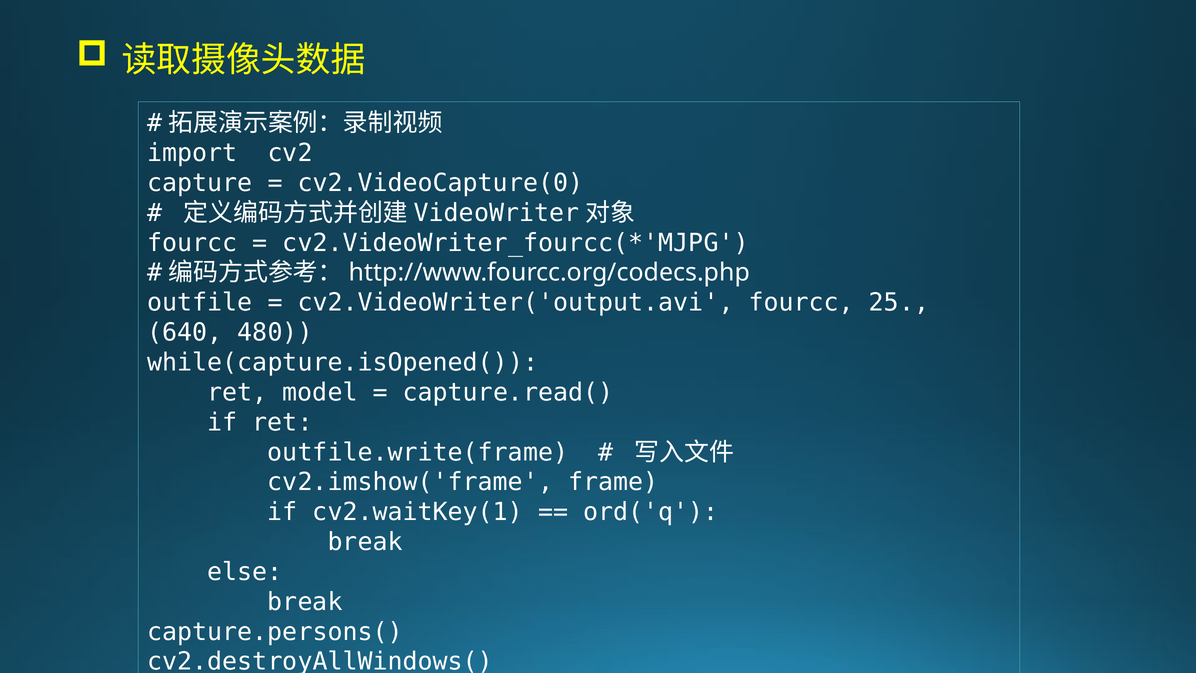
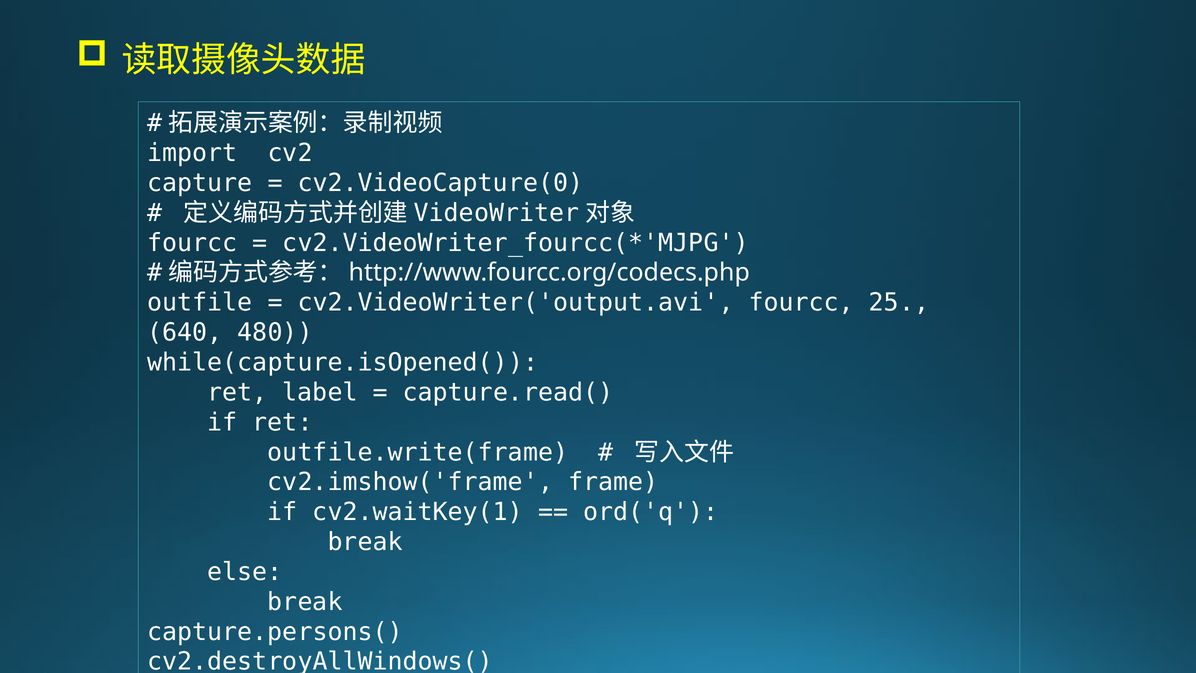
model: model -> label (320, 392)
